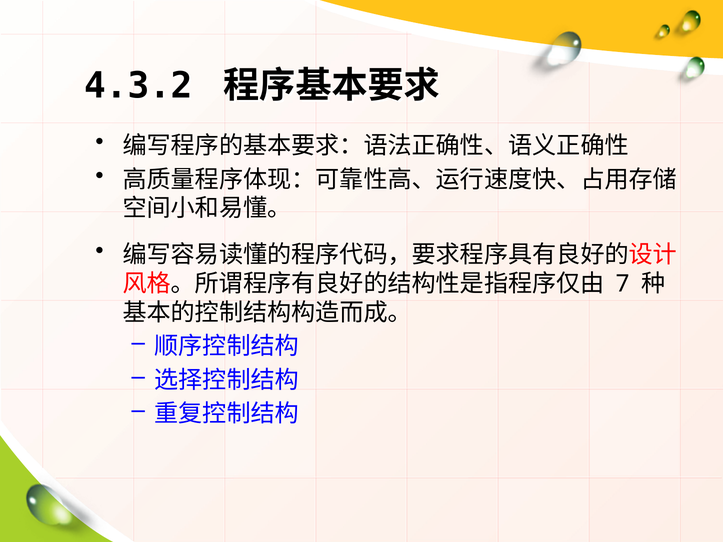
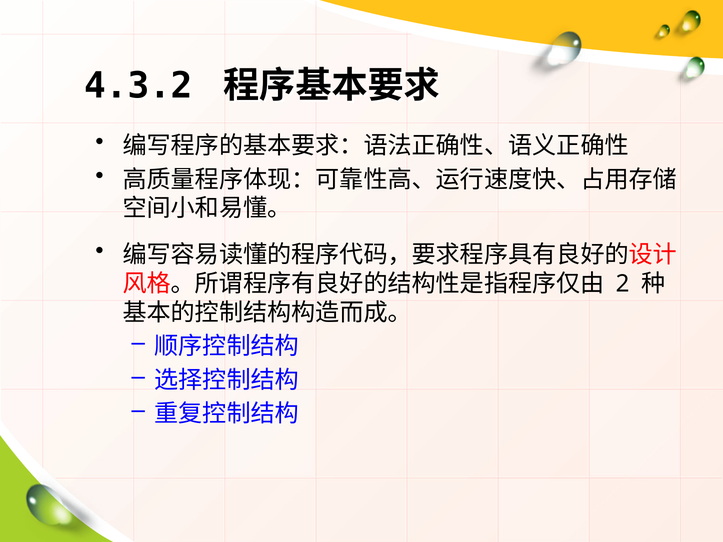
7: 7 -> 2 (623, 284)
